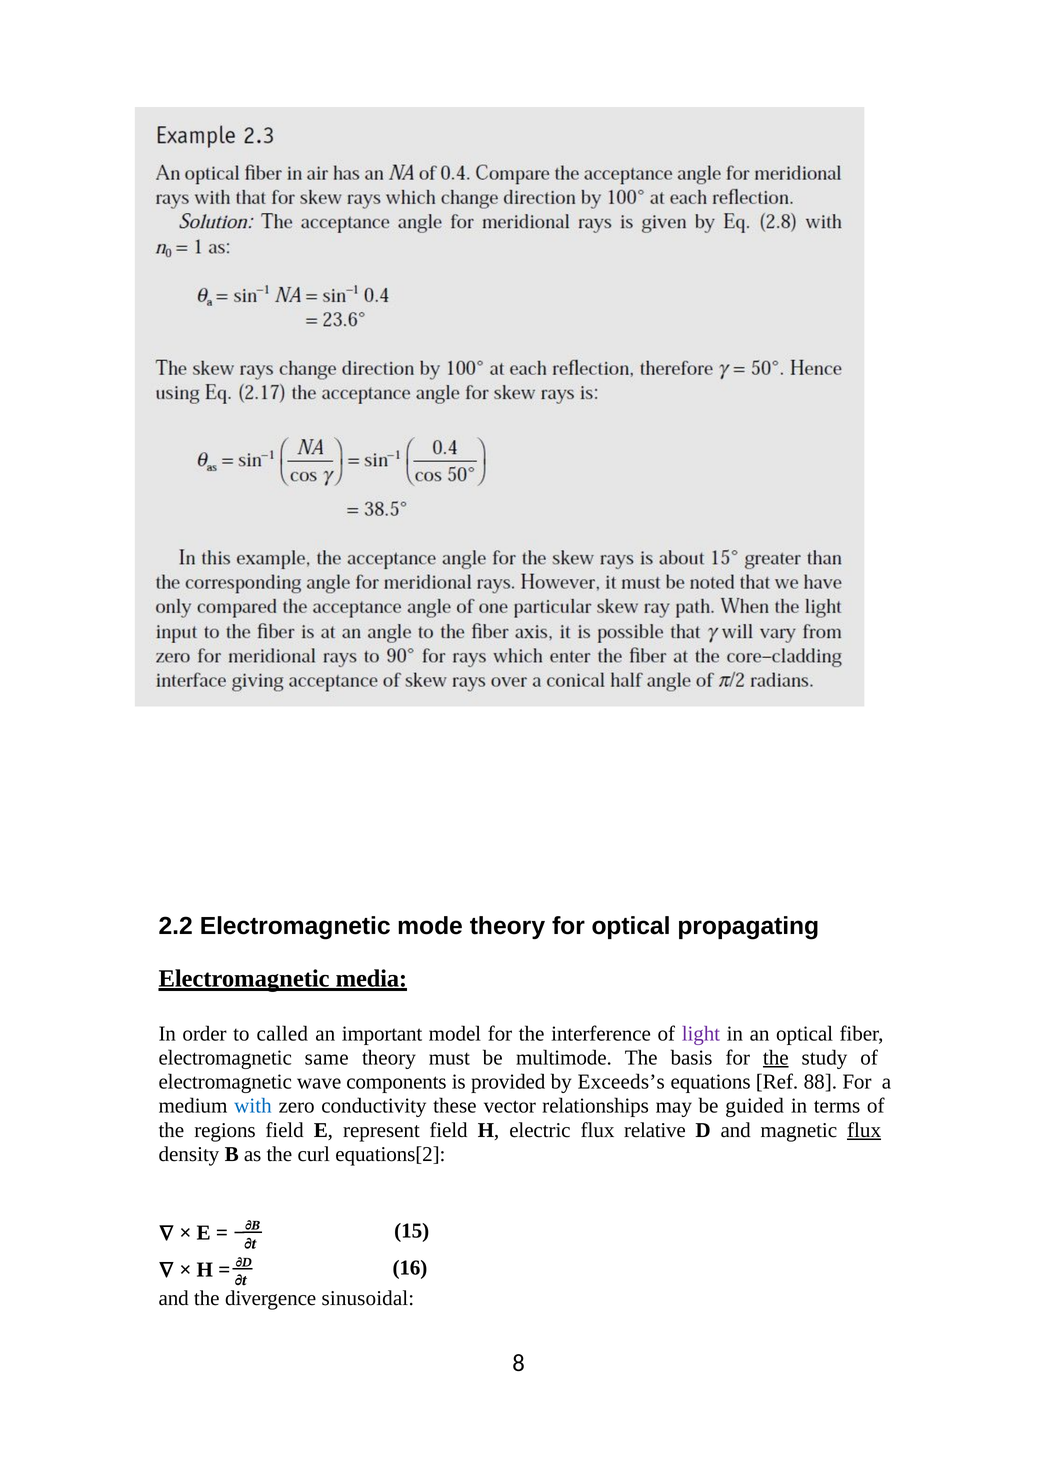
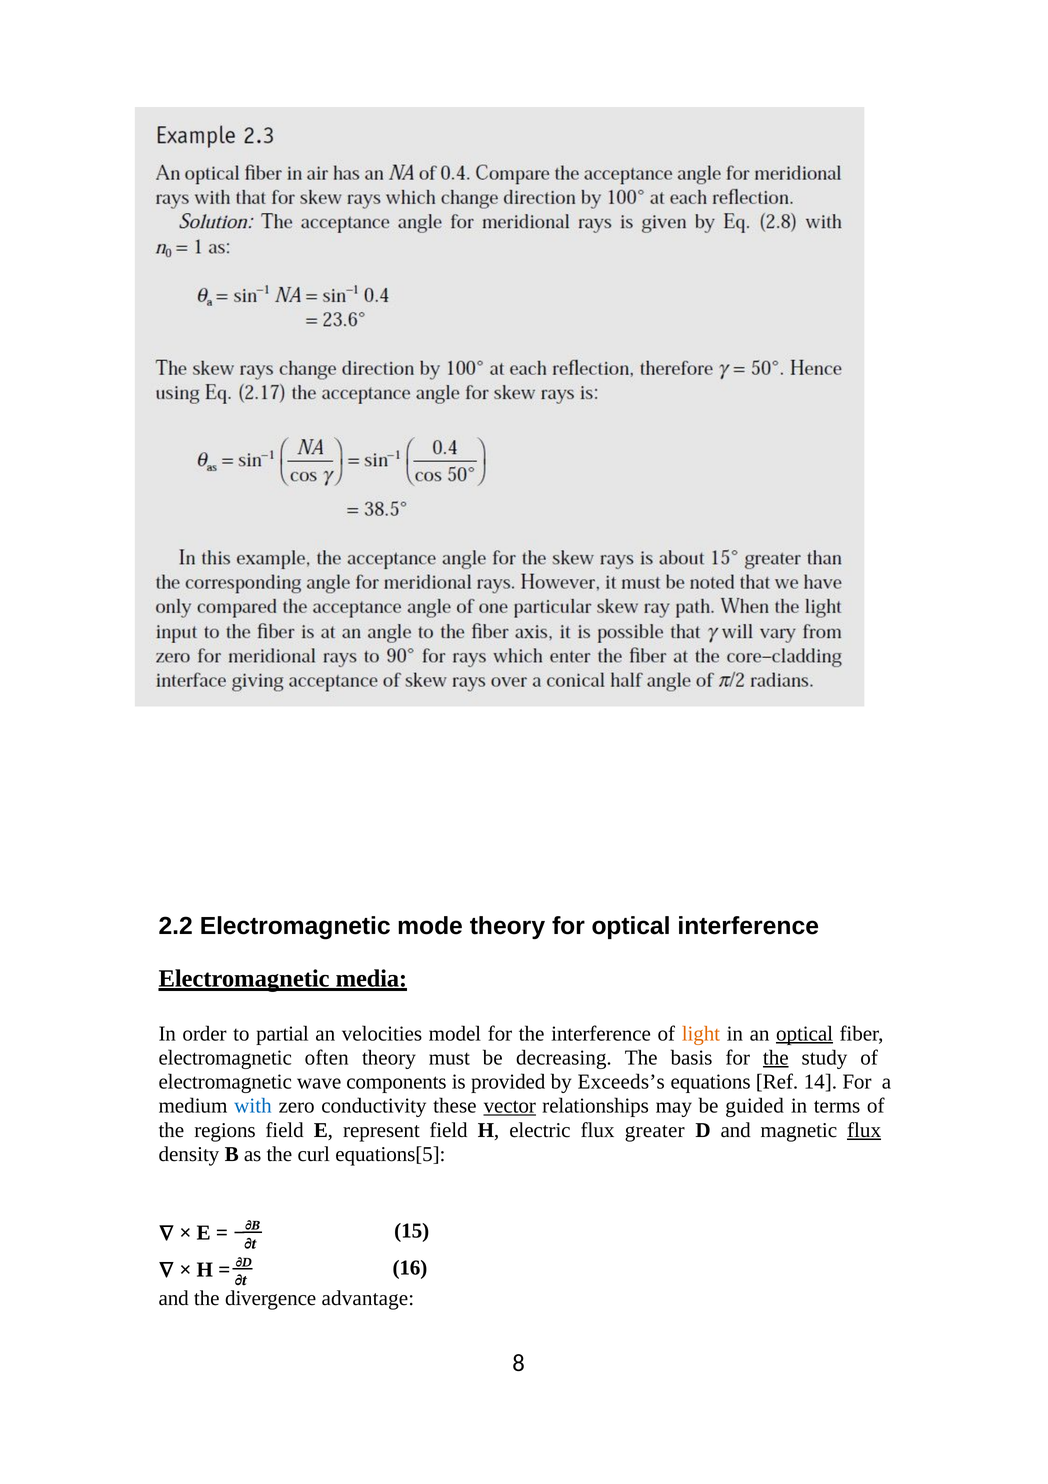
optical propagating: propagating -> interference (748, 925)
called: called -> partial (283, 1033)
important: important -> velocities (382, 1033)
light colour: purple -> orange (701, 1033)
optical underline: none -> present (805, 1033)
same: same -> often (327, 1057)
multimode: multimode -> decreasing (564, 1057)
88: 88 -> 14 (820, 1081)
vector underline: none -> present (510, 1105)
relative: relative -> greater (655, 1129)
equations[2: equations[2 -> equations[5 (390, 1154)
sinusoidal: sinusoidal -> advantage (368, 1298)
